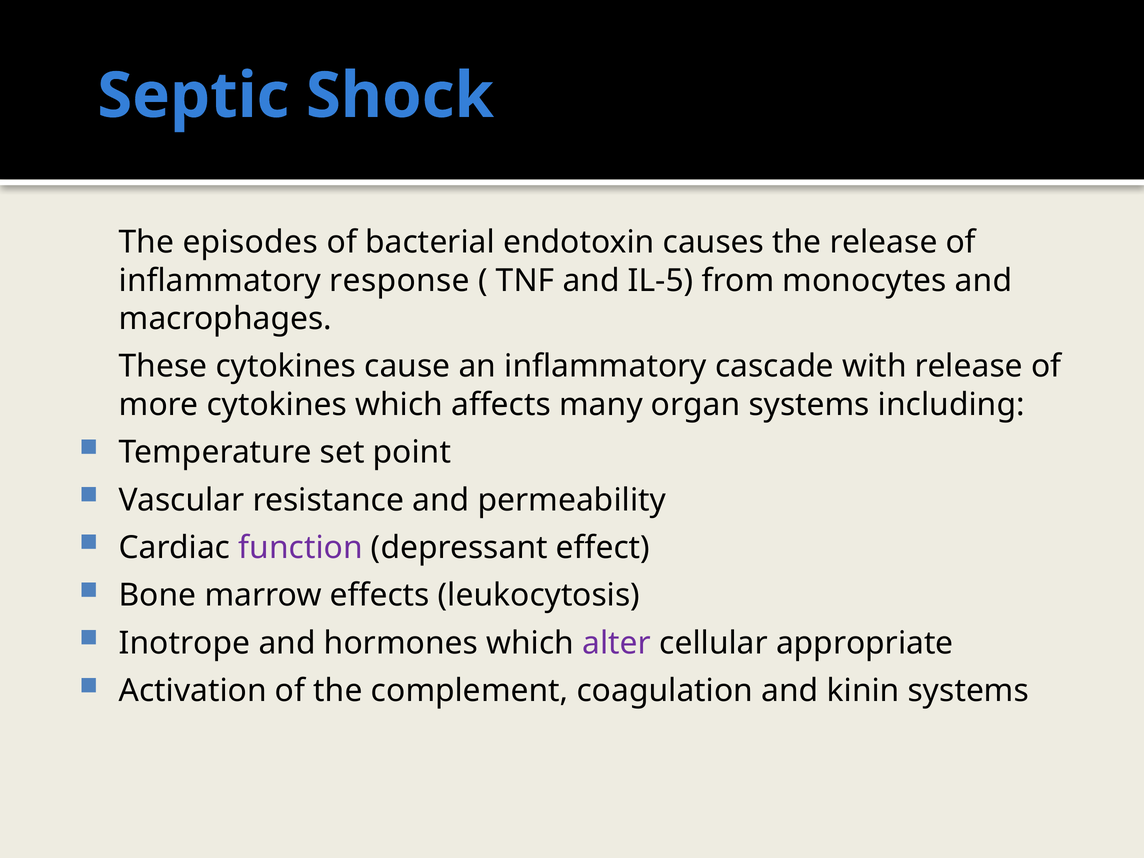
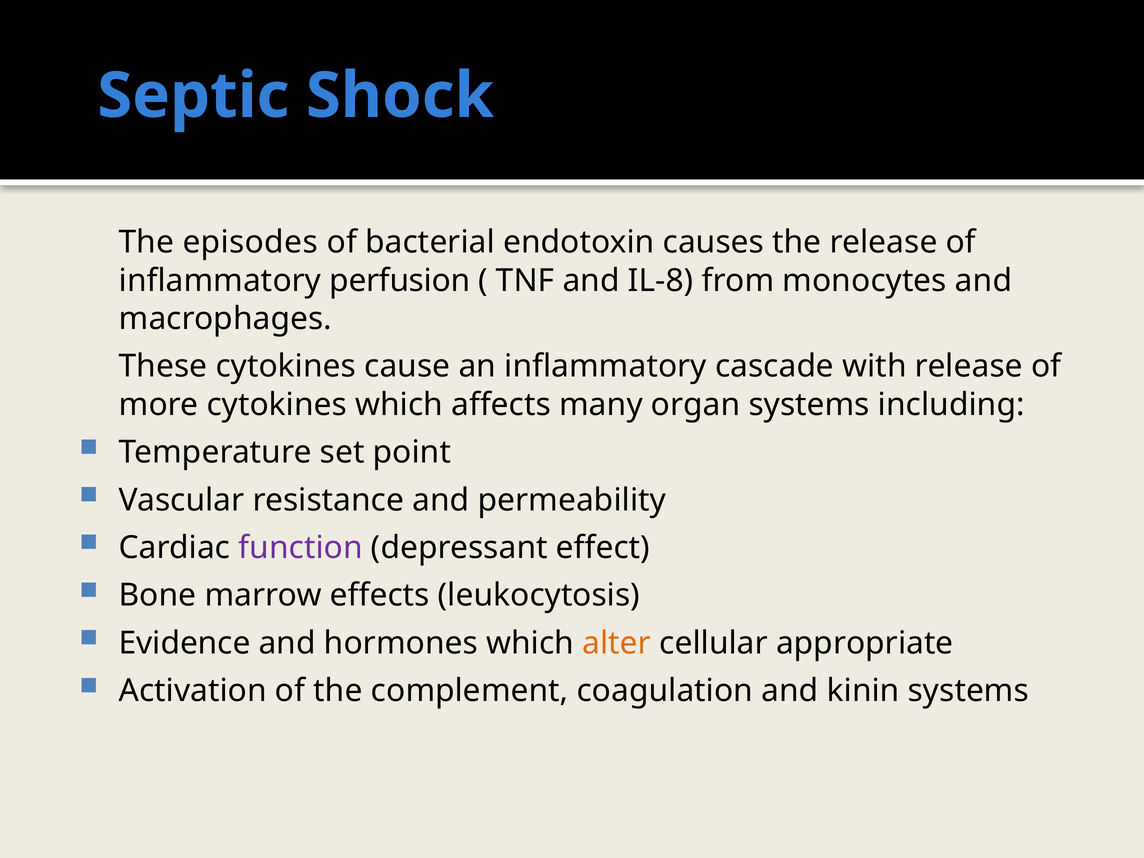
response: response -> perfusion (400, 281)
IL-5: IL-5 -> IL-8 (661, 281)
Inotrope: Inotrope -> Evidence (185, 643)
alter colour: purple -> orange (617, 643)
